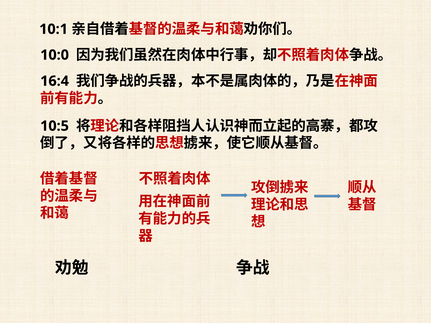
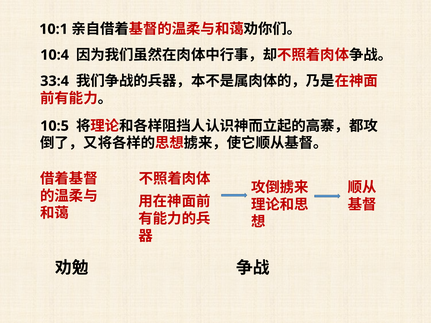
10:0: 10:0 -> 10:4 (55, 55)
16:4: 16:4 -> 33:4 (55, 81)
